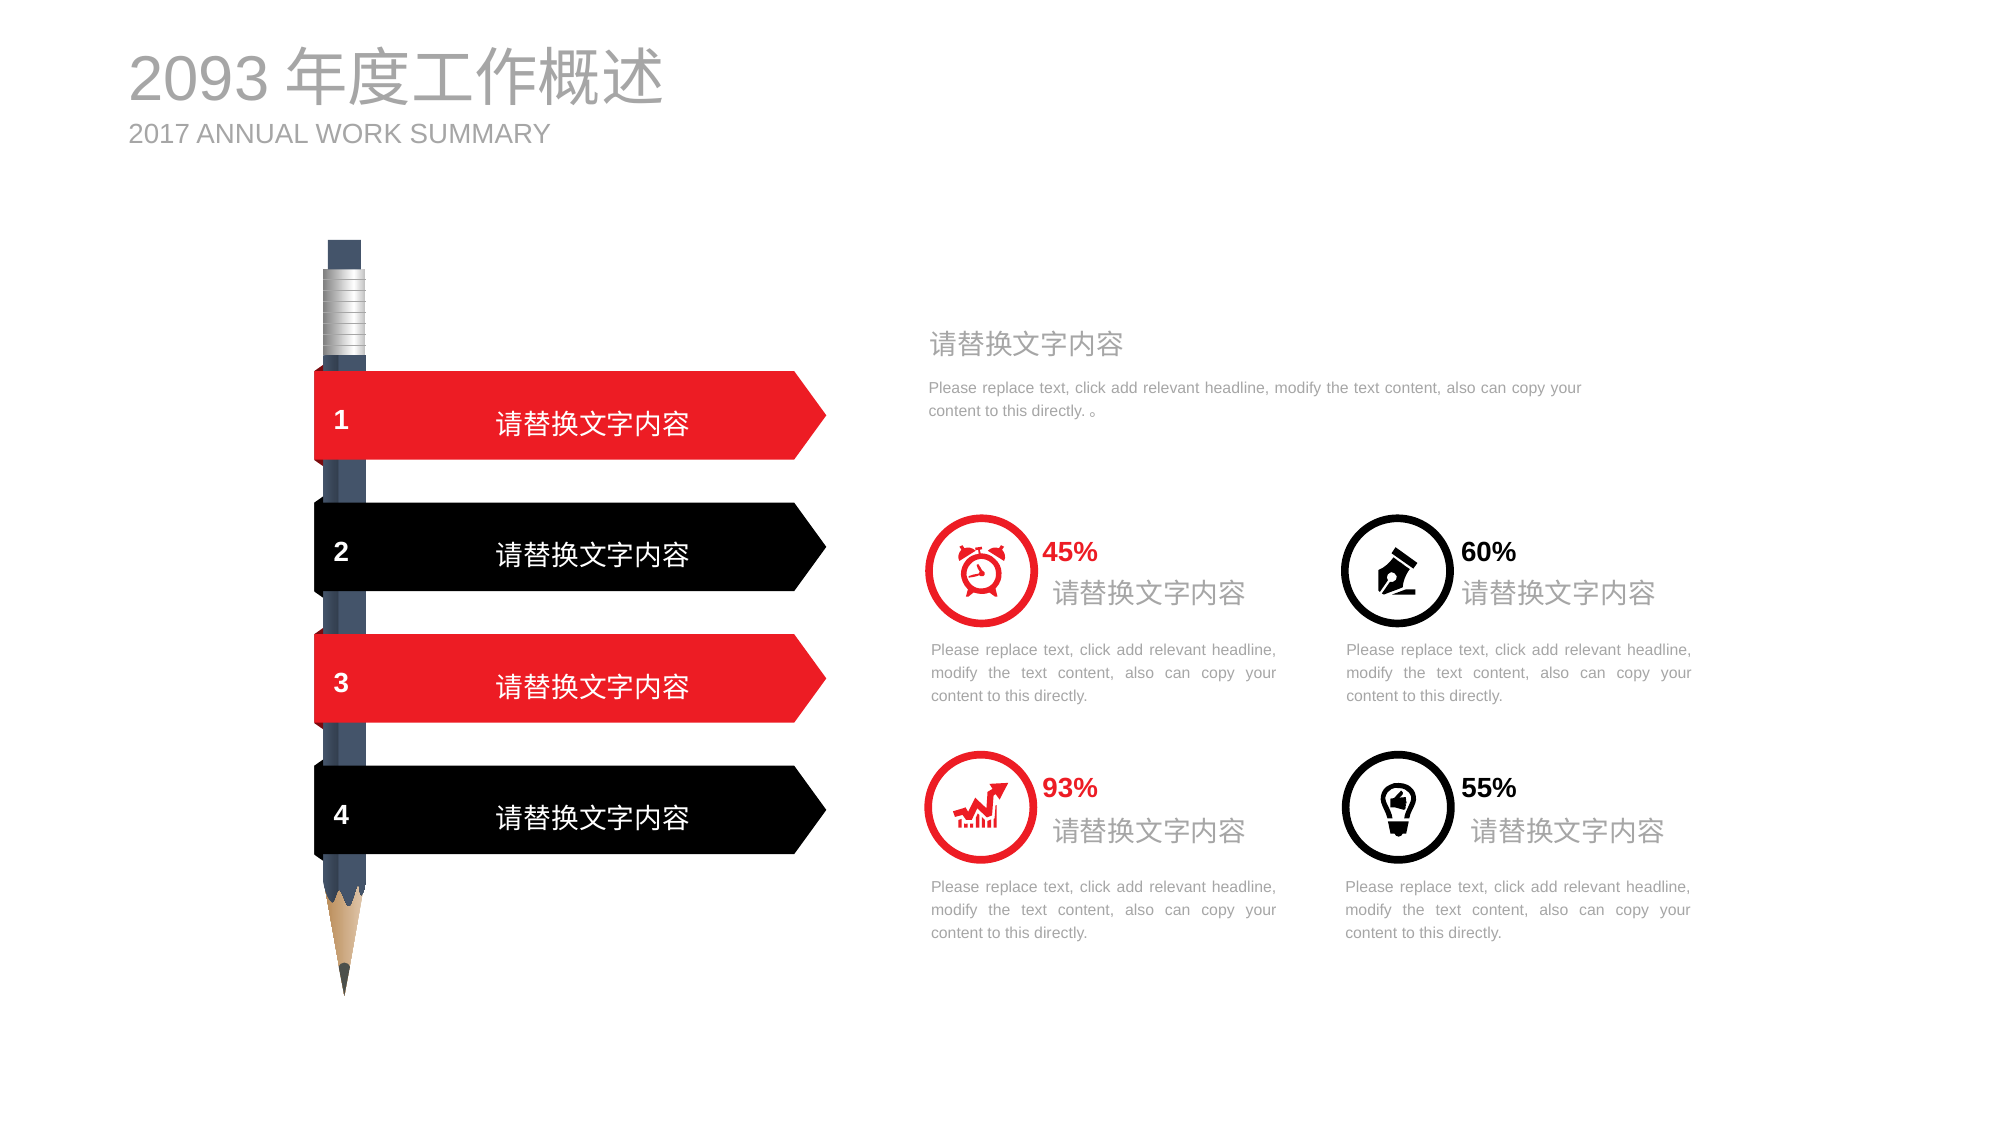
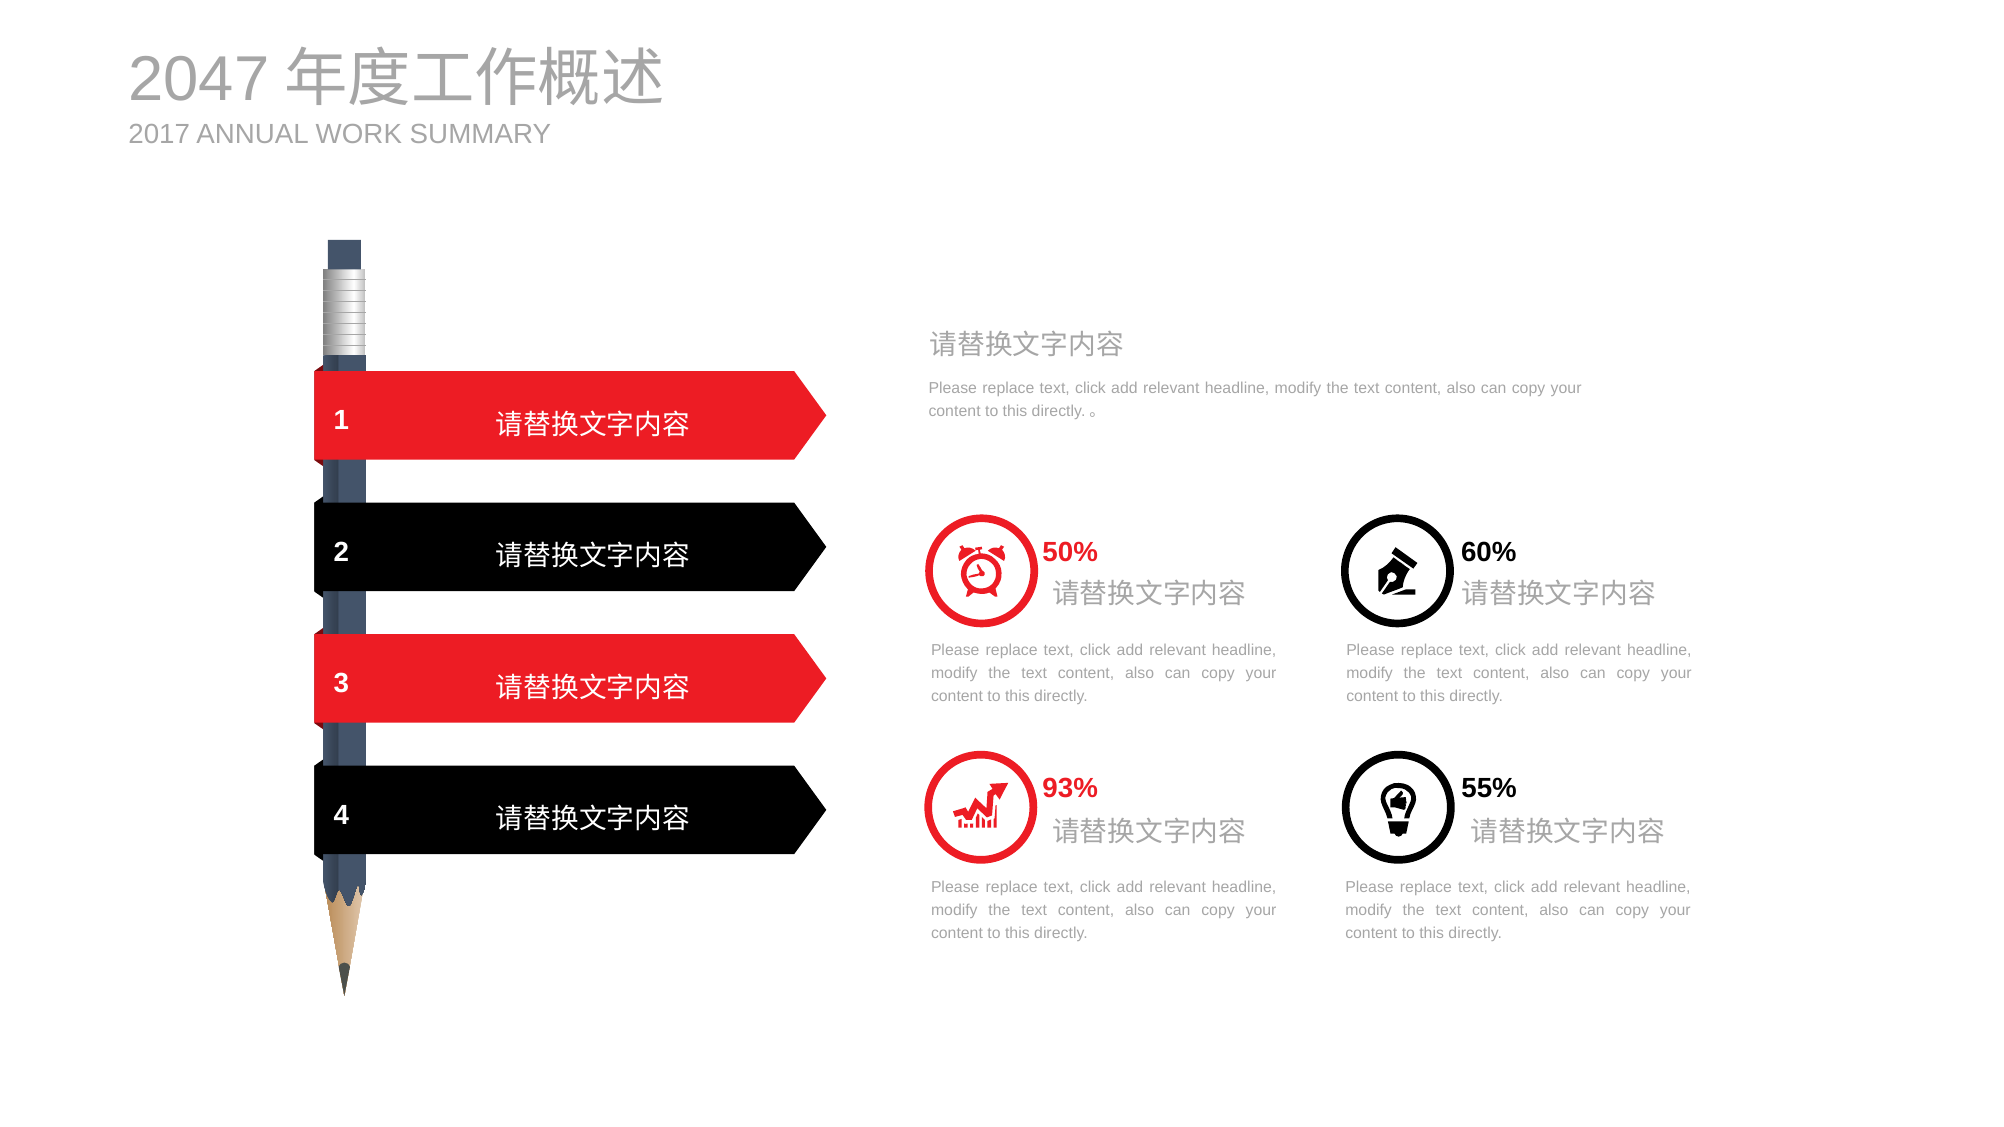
2093: 2093 -> 2047 (199, 79)
45%: 45% -> 50% (1070, 553)
